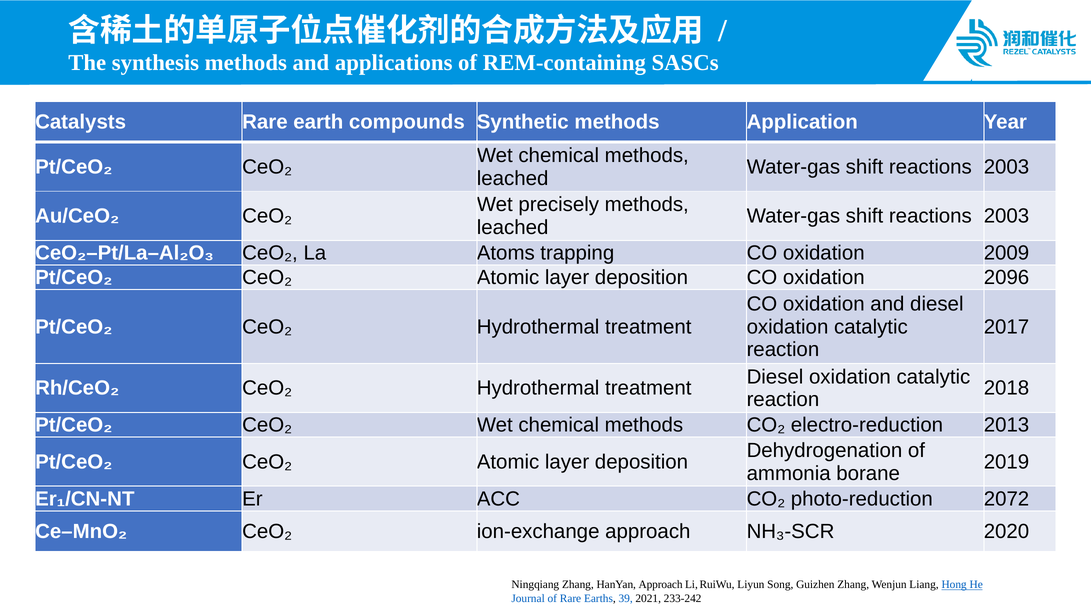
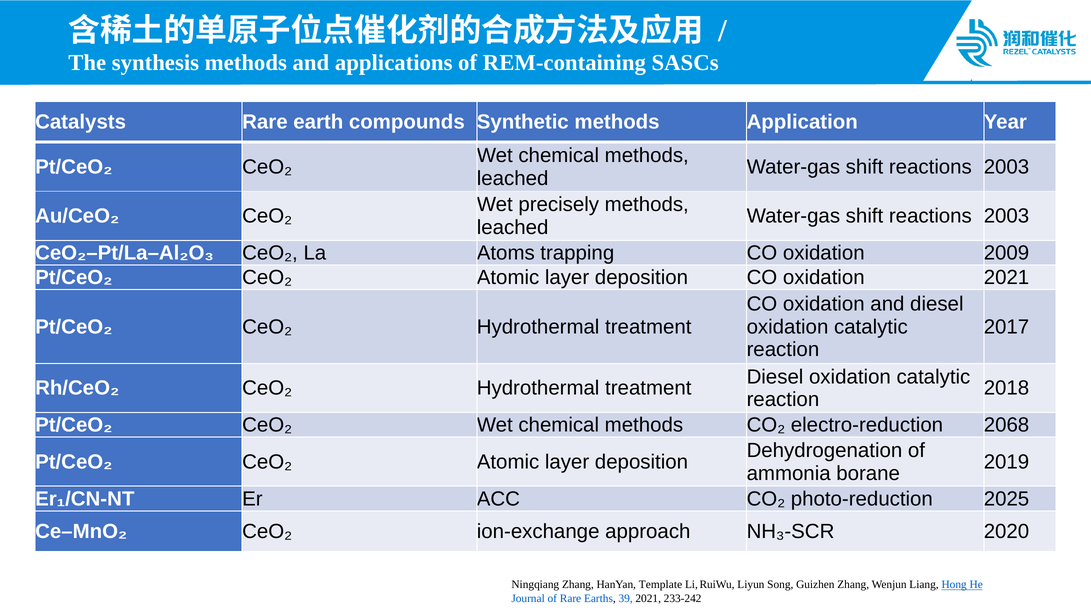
oxidation 2096: 2096 -> 2021 (1007, 278)
2013: 2013 -> 2068 (1007, 425)
2072: 2072 -> 2025 (1007, 499)
HanYan Approach: Approach -> Template (660, 584)
